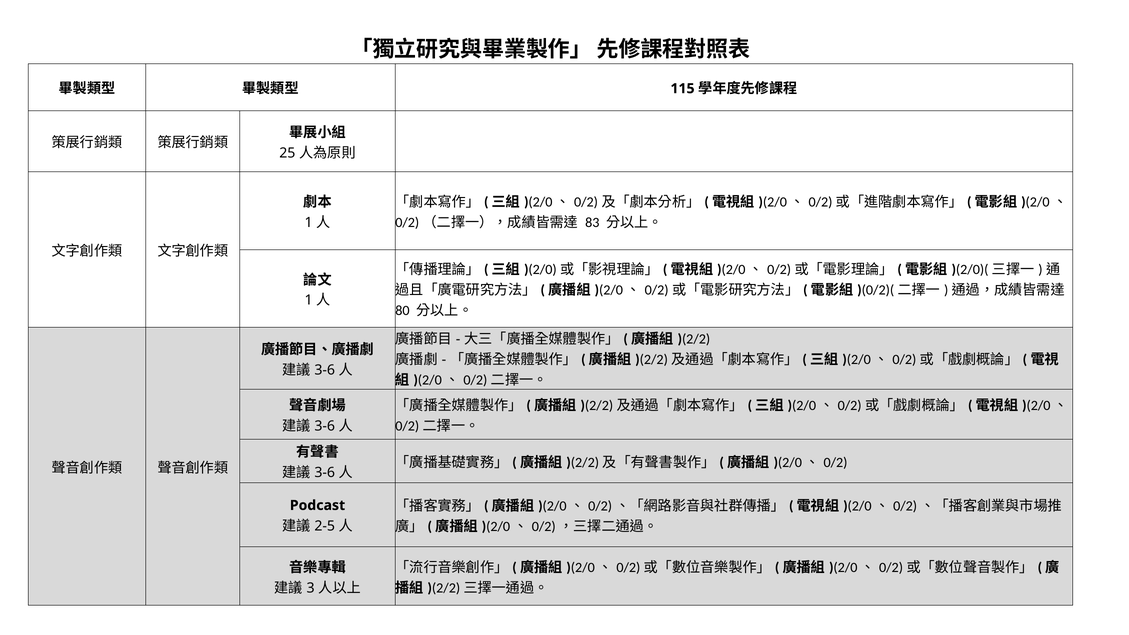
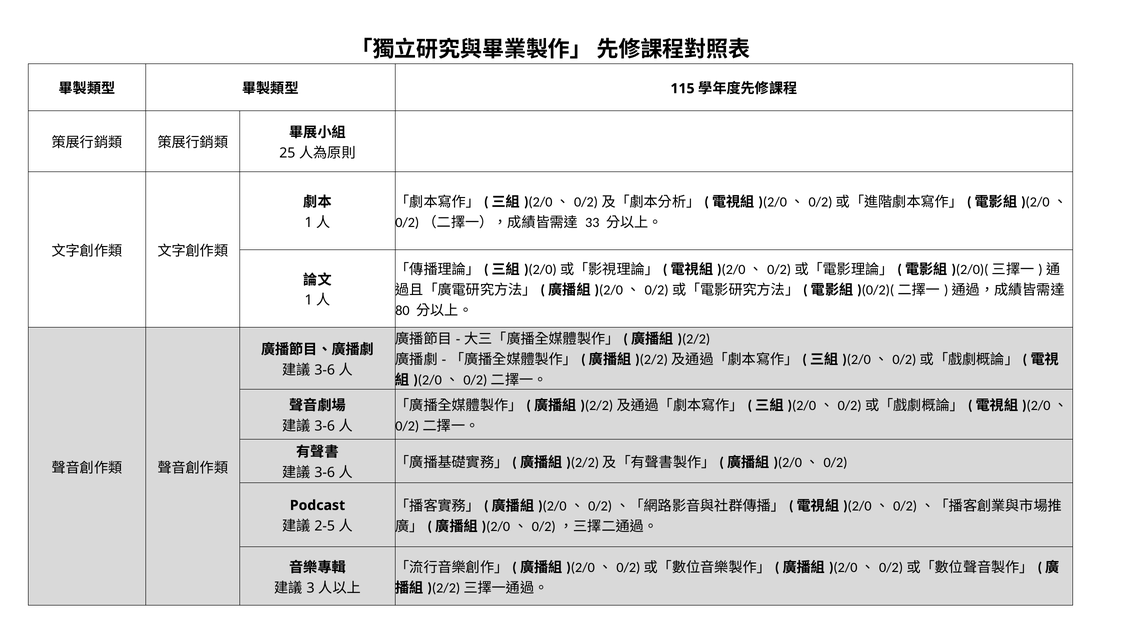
83: 83 -> 33 (592, 223)
